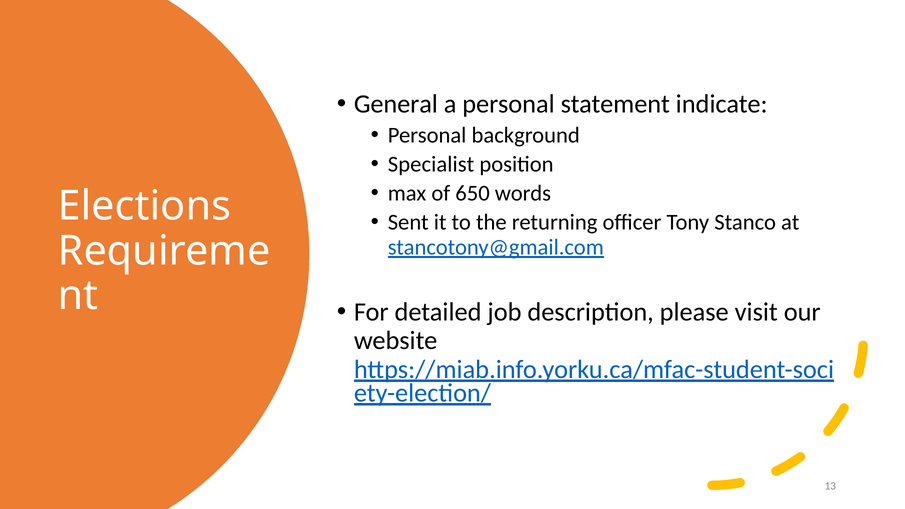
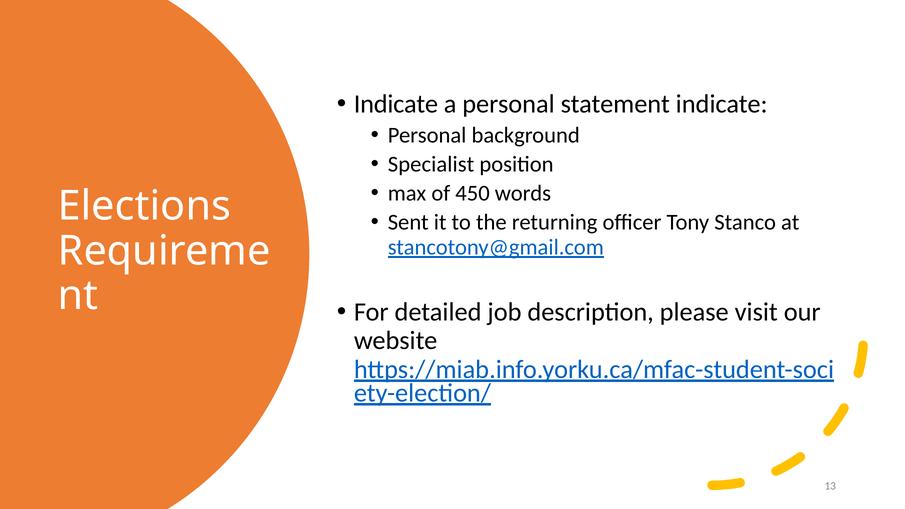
General: General -> Indicate (396, 104)
650: 650 -> 450 (473, 193)
